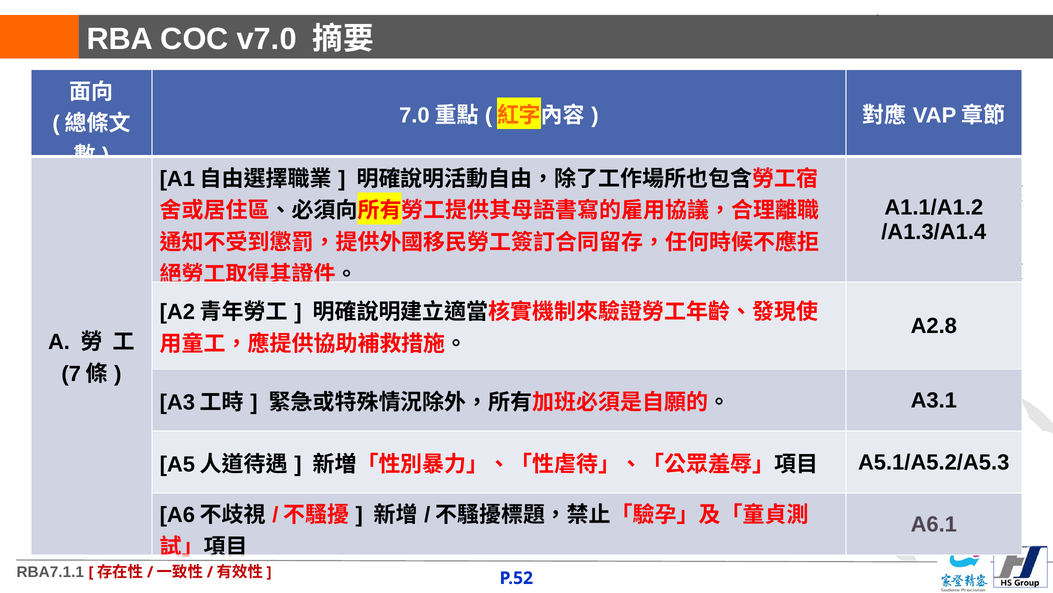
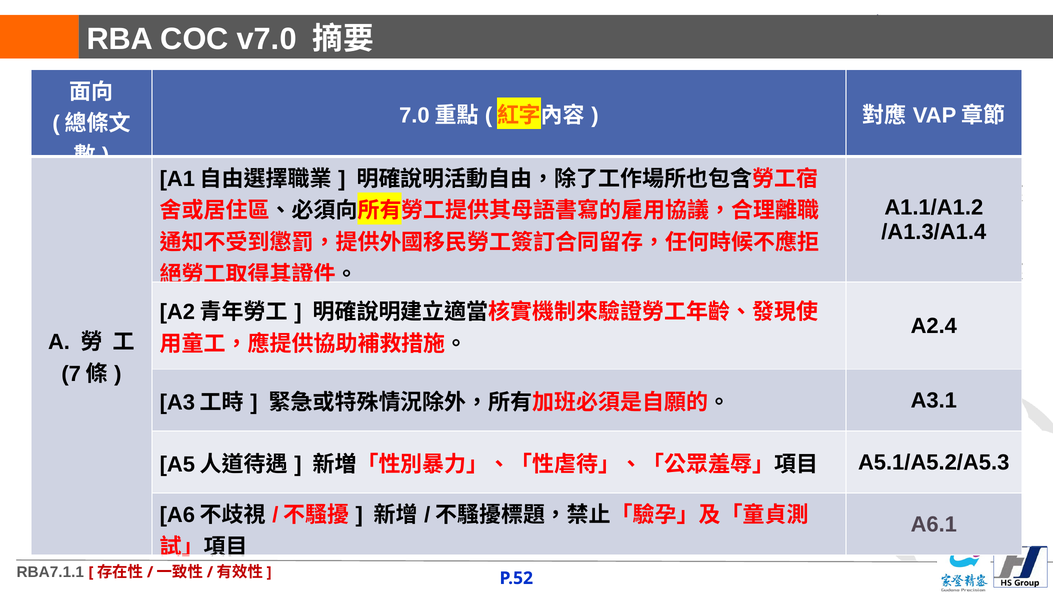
A2.8: A2.8 -> A2.4 (934, 326)
